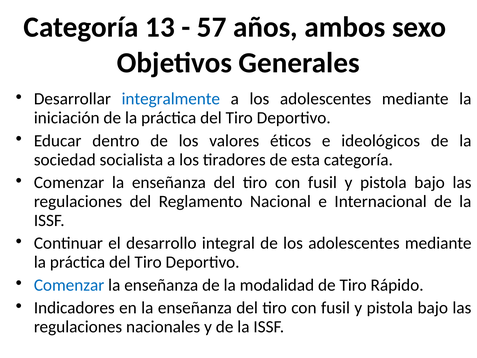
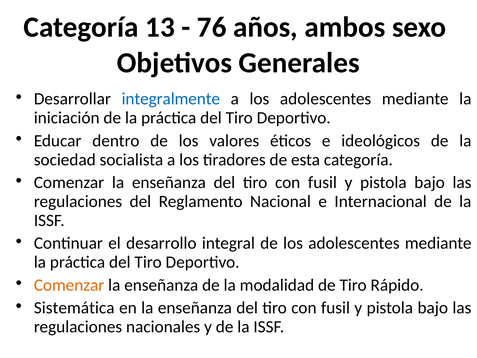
57: 57 -> 76 (212, 27)
Comenzar colour: blue -> orange (69, 285)
Indicadores: Indicadores -> Sistemática (74, 308)
